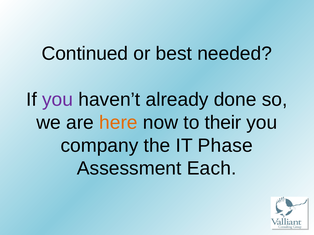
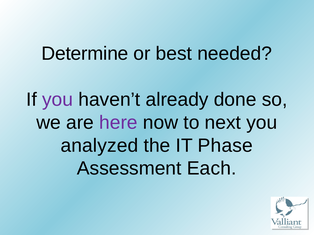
Continued: Continued -> Determine (85, 54)
here colour: orange -> purple (118, 123)
their: their -> next (223, 123)
company: company -> analyzed (99, 146)
